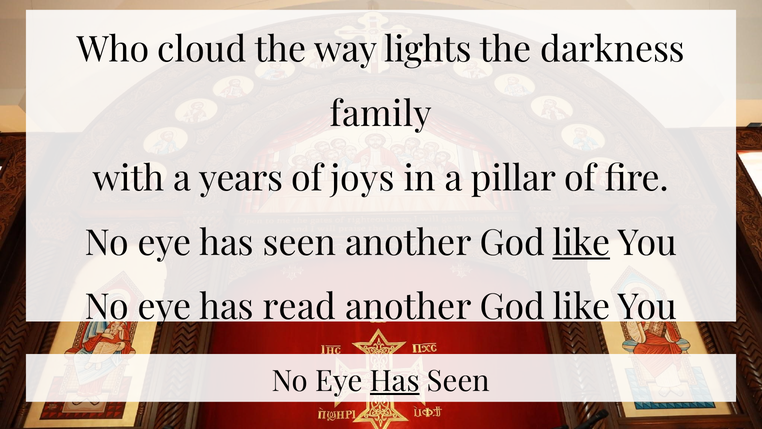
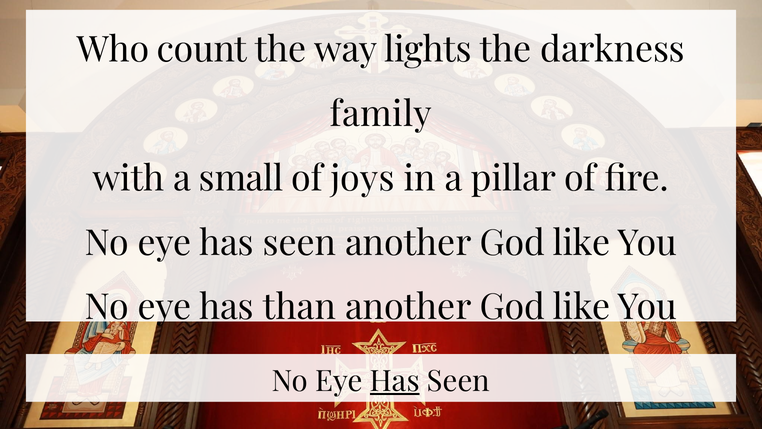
cloud: cloud -> count (202, 50)
years: years -> small (241, 179)
like underline: present -> none (582, 243)
read: read -> than (299, 307)
